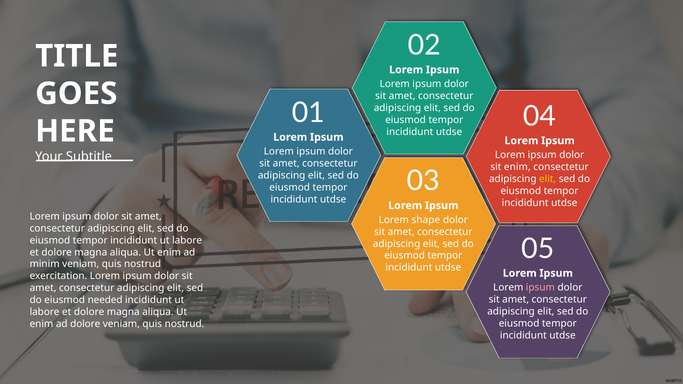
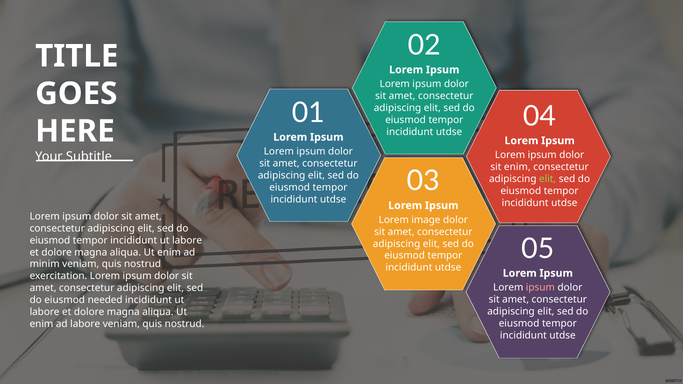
elit colour: yellow -> light green (548, 179)
shape: shape -> image (426, 220)
ad dolore: dolore -> labore (85, 324)
